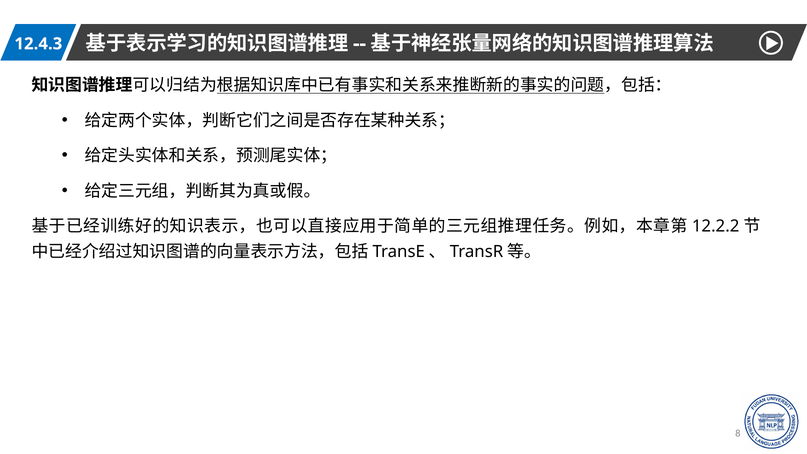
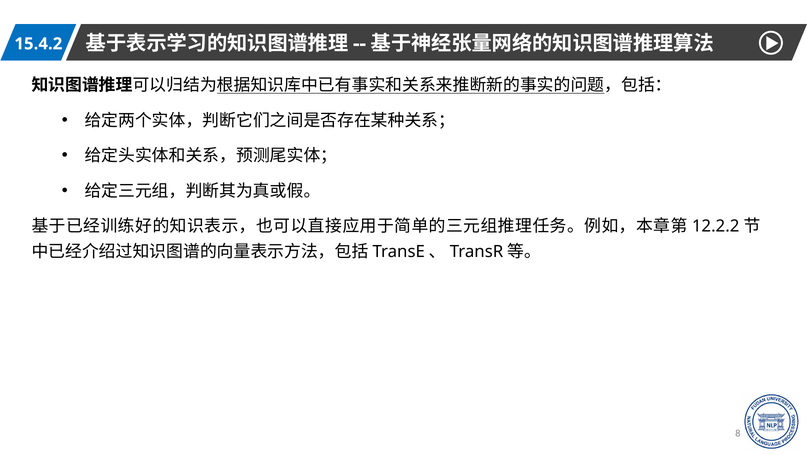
12.4.3: 12.4.3 -> 15.4.2 (38, 44)
